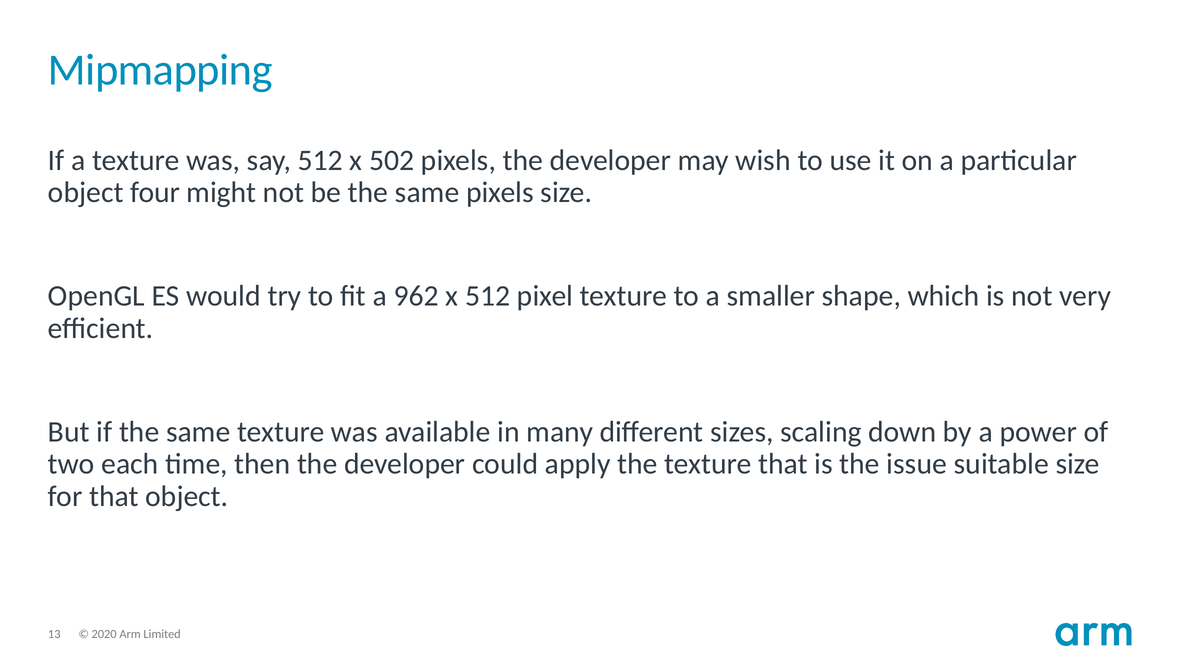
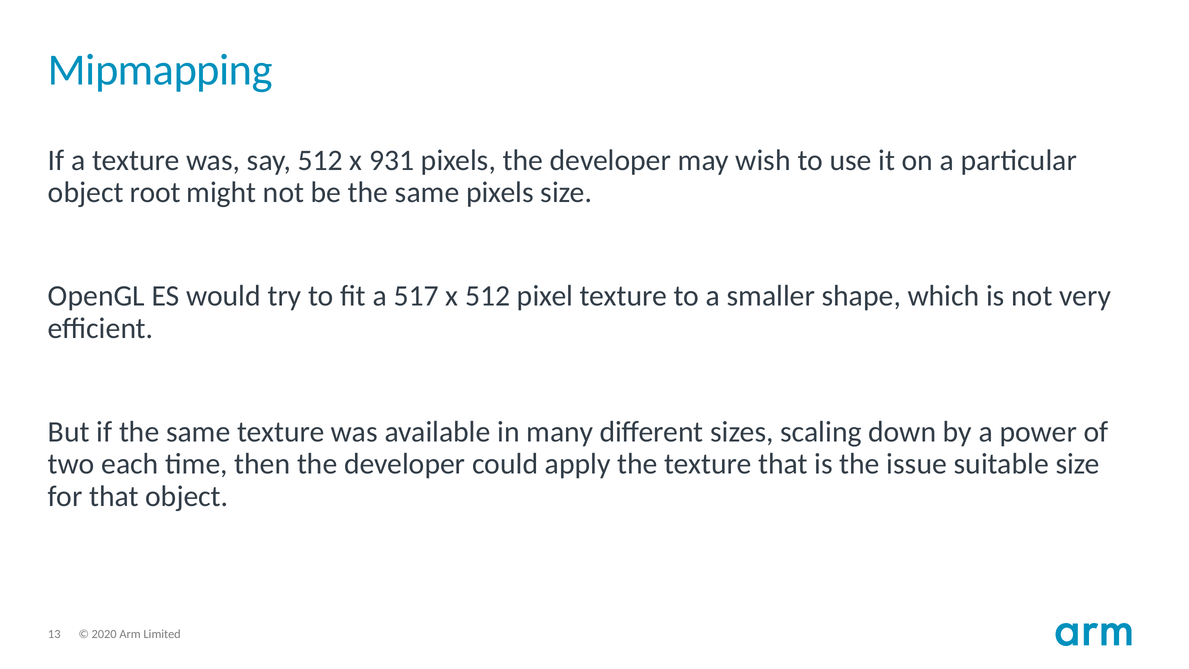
502: 502 -> 931 (392, 160)
four: four -> root (155, 192)
962: 962 -> 517 (416, 296)
